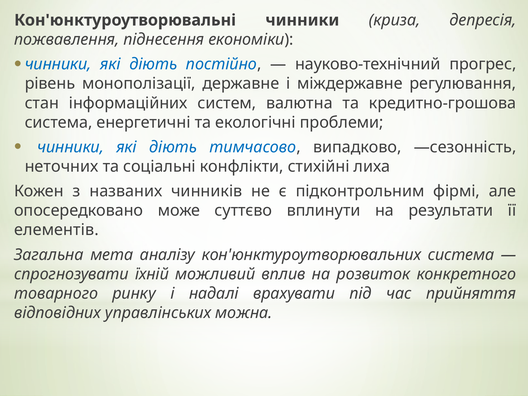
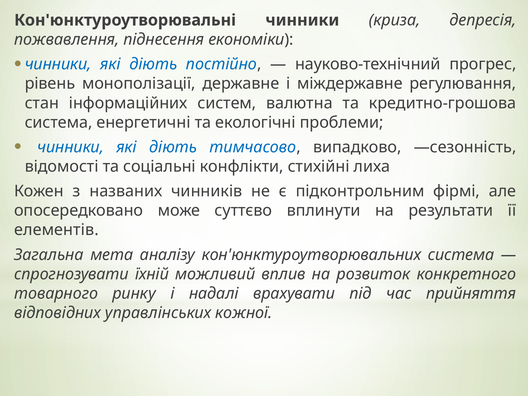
неточних: неточних -> відомості (62, 167)
можна: можна -> кожної (244, 313)
